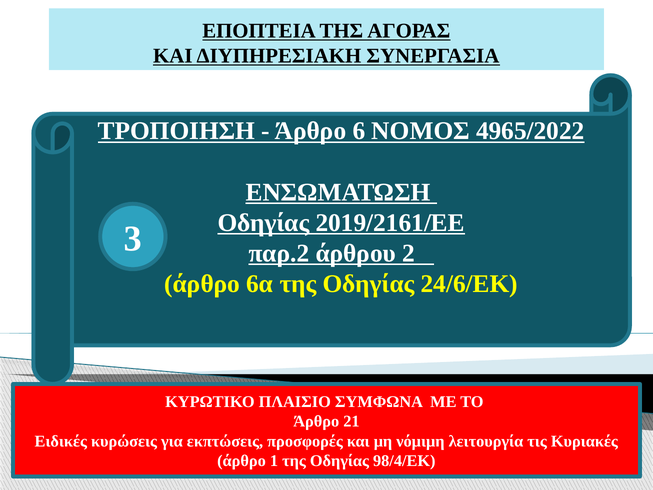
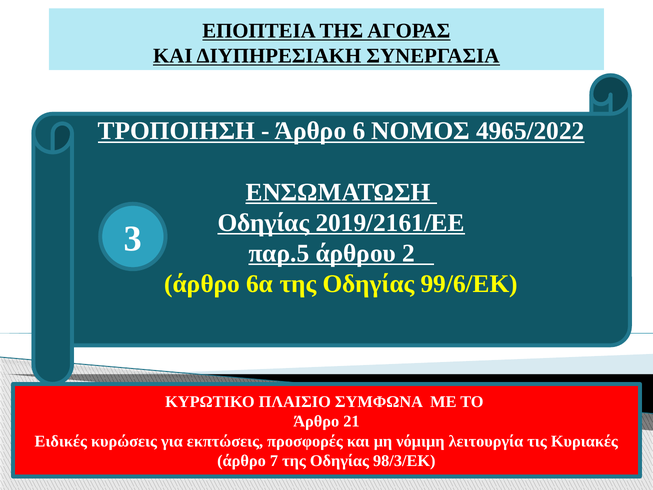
παρ.2: παρ.2 -> παρ.5 (279, 253)
24/6/ΕΚ: 24/6/ΕΚ -> 99/6/ΕΚ (469, 283)
1: 1 -> 7 (274, 461)
98/4/ΕΚ: 98/4/ΕΚ -> 98/3/ΕΚ (404, 461)
